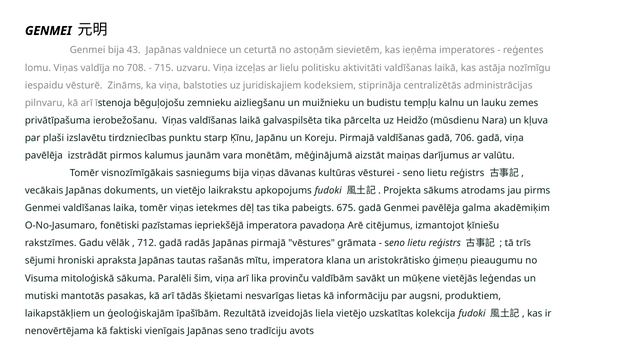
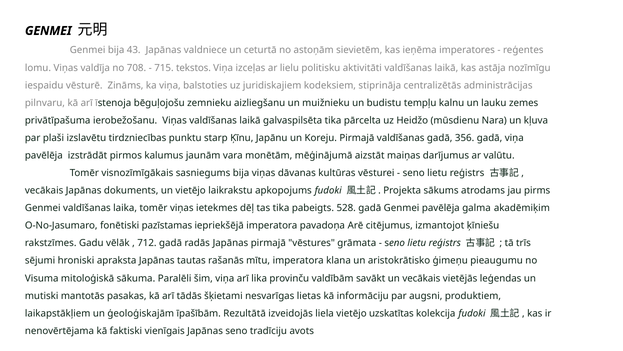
uzvaru: uzvaru -> tekstos (193, 68)
706: 706 -> 356 (465, 138)
675: 675 -> 528 (346, 208)
un mūķene: mūķene -> vecākais (421, 278)
